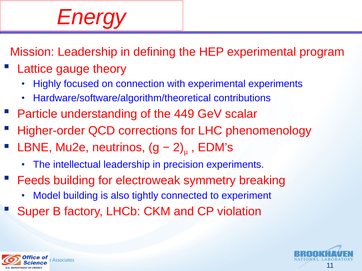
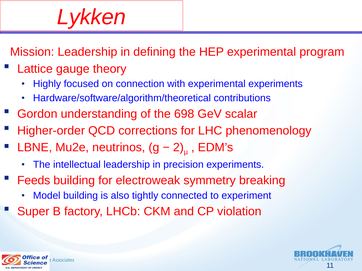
Energy: Energy -> Lykken (91, 17)
Particle: Particle -> Gordon (37, 114)
449: 449 -> 698 (184, 114)
